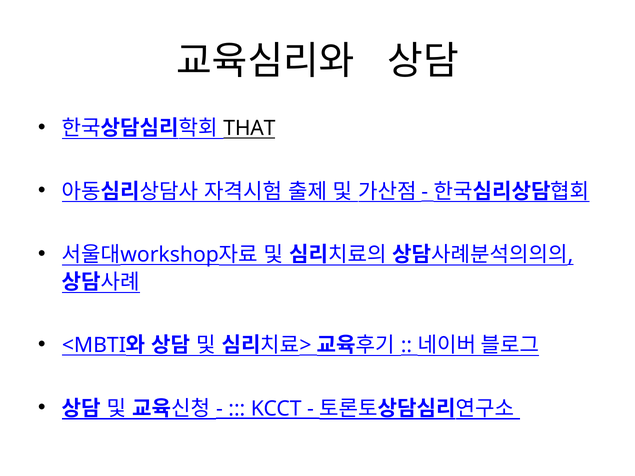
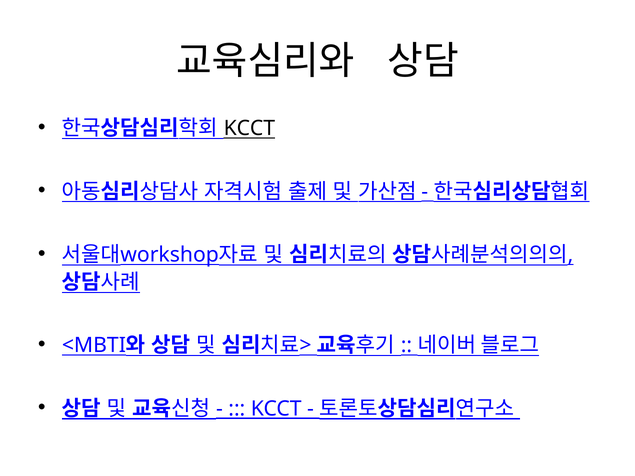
THAT: THAT -> KCCT (249, 128)
